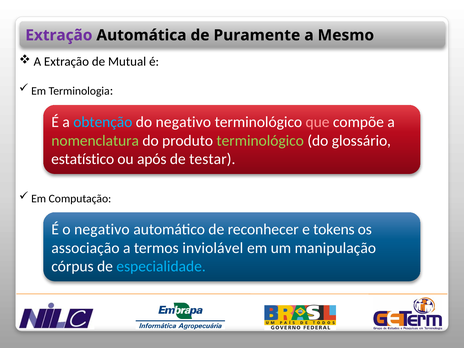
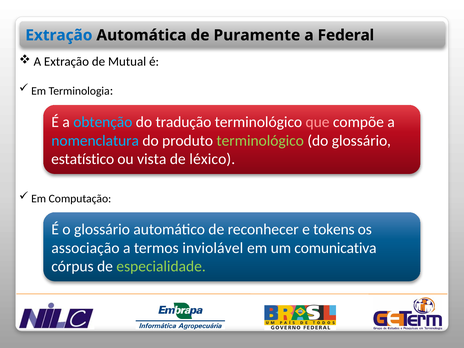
Extração colour: purple -> blue (59, 35)
Mesmo: Mesmo -> Federal (346, 35)
do negativo: negativo -> tradução (183, 122)
nomenclatura colour: light green -> light blue (95, 141)
após: após -> vista (152, 159)
testar: testar -> léxico (212, 159)
o negativo: negativo -> glossário (102, 229)
manipulação: manipulação -> comunicativa (335, 248)
especialidade colour: light blue -> light green (161, 266)
